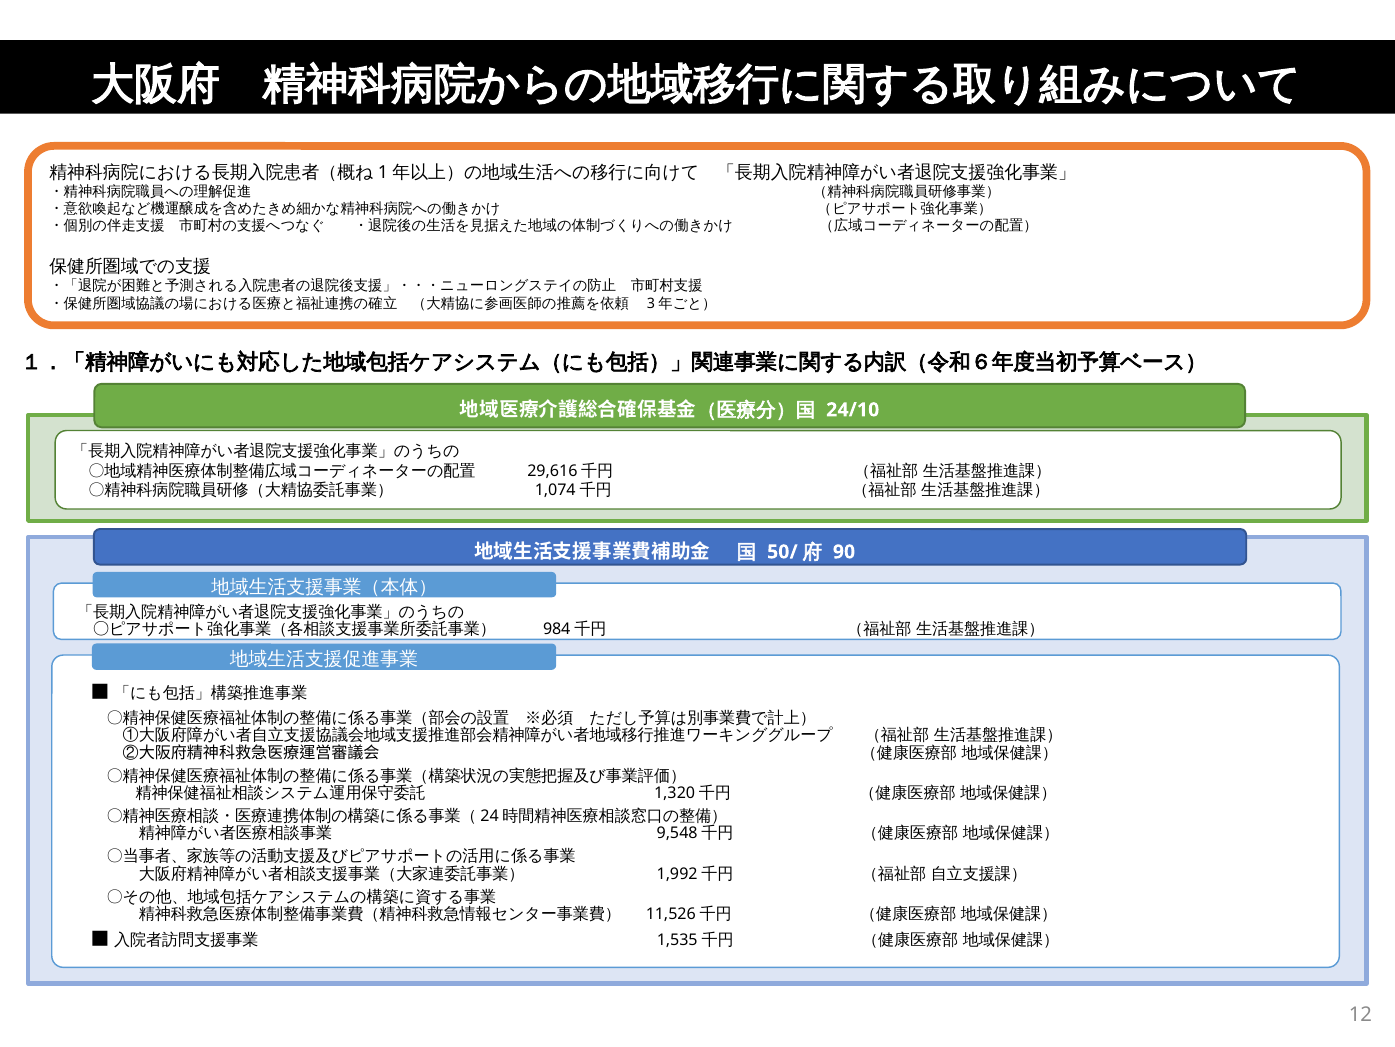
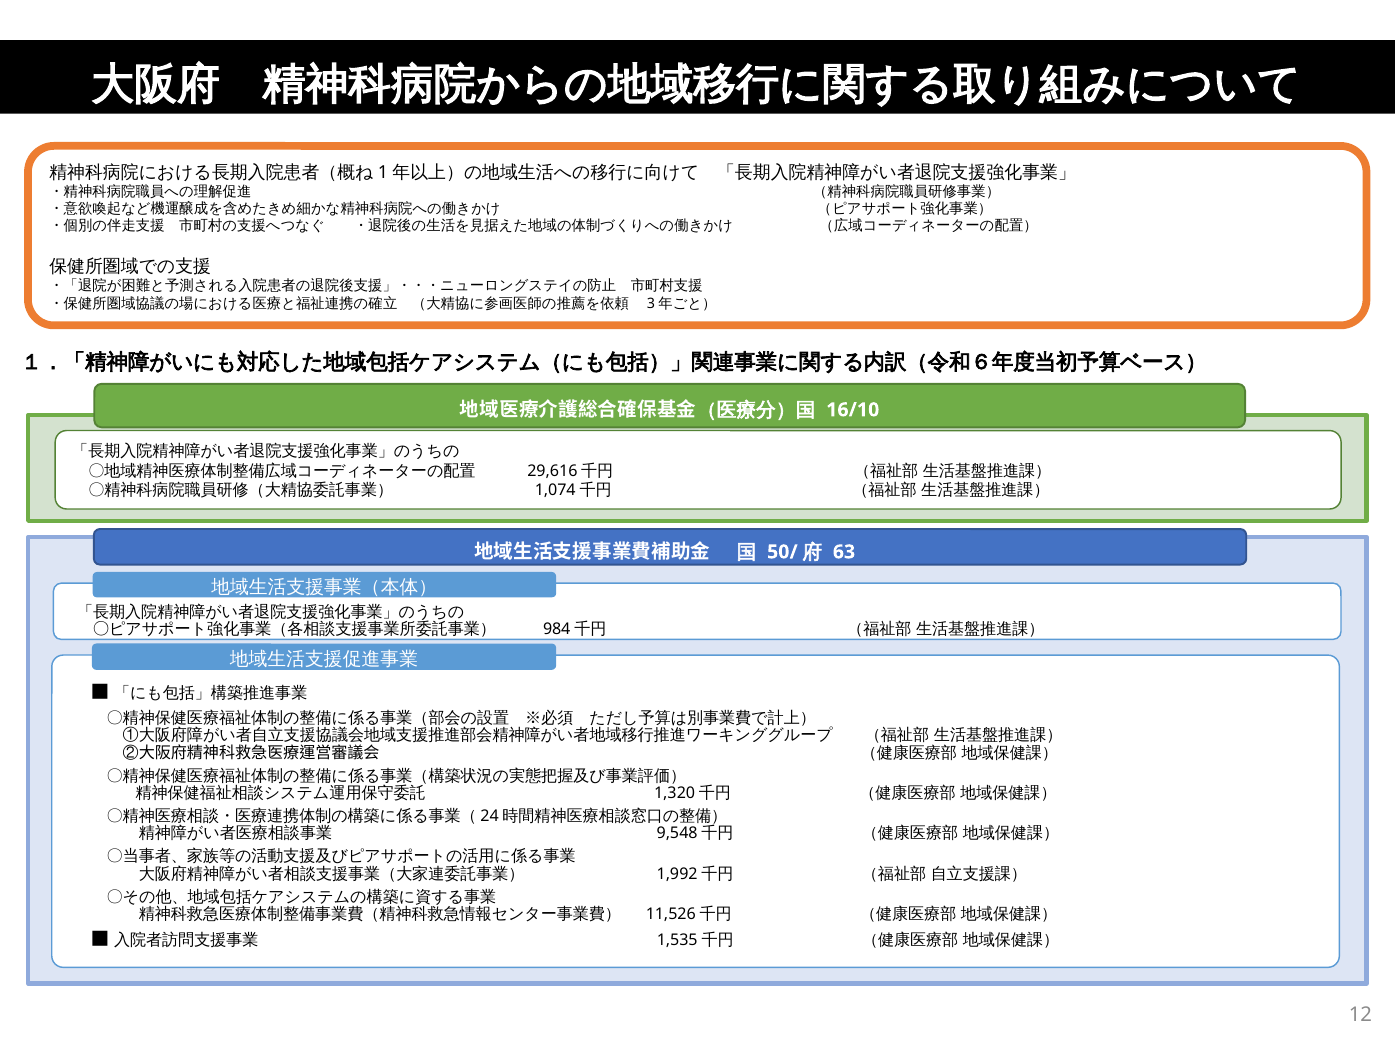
24/10: 24/10 -> 16/10 (853, 410)
90: 90 -> 63 (844, 552)
